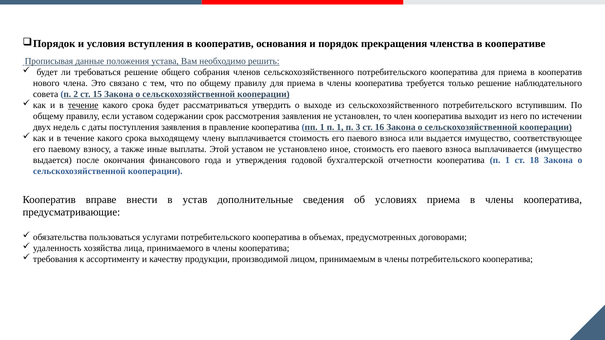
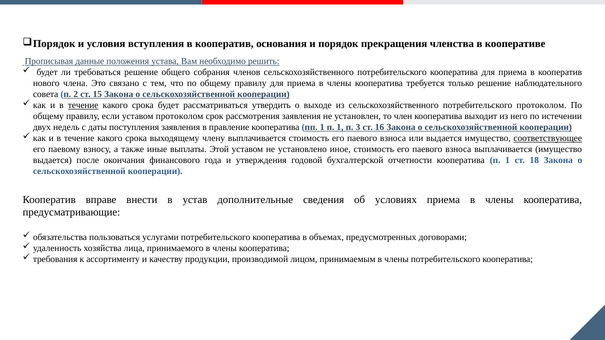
потребительского вступившим: вступившим -> протоколом (542, 105)
уставом содержании: содержании -> протоколом (180, 116)
соответствующее underline: none -> present (548, 138)
